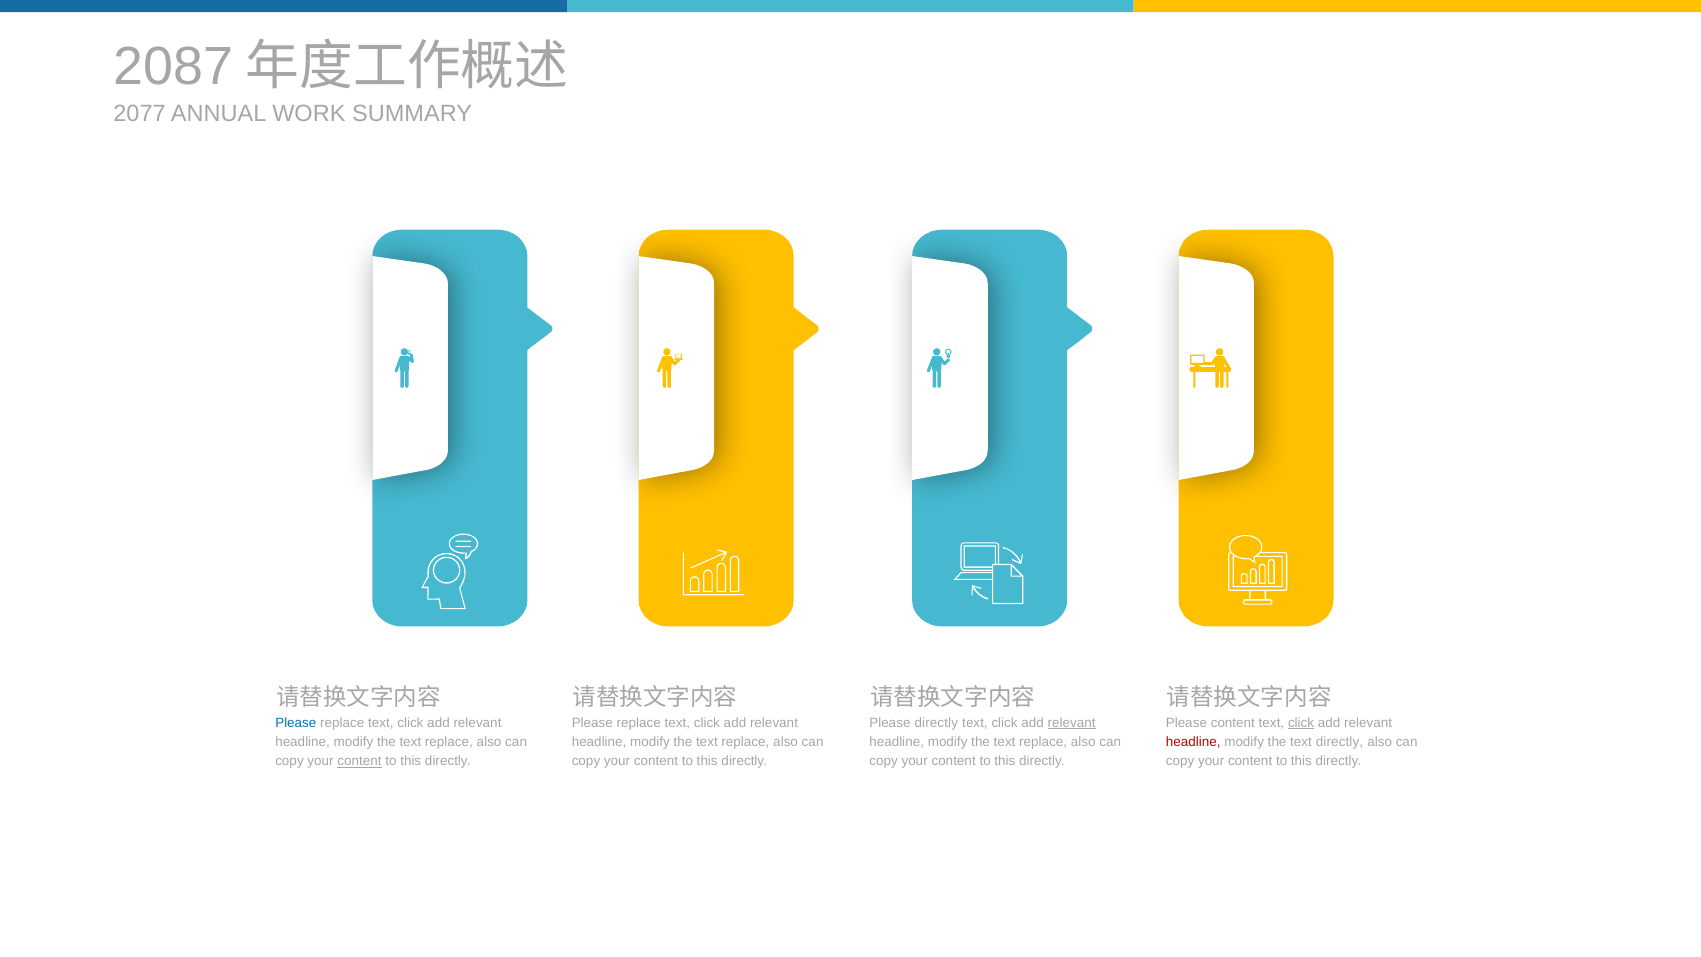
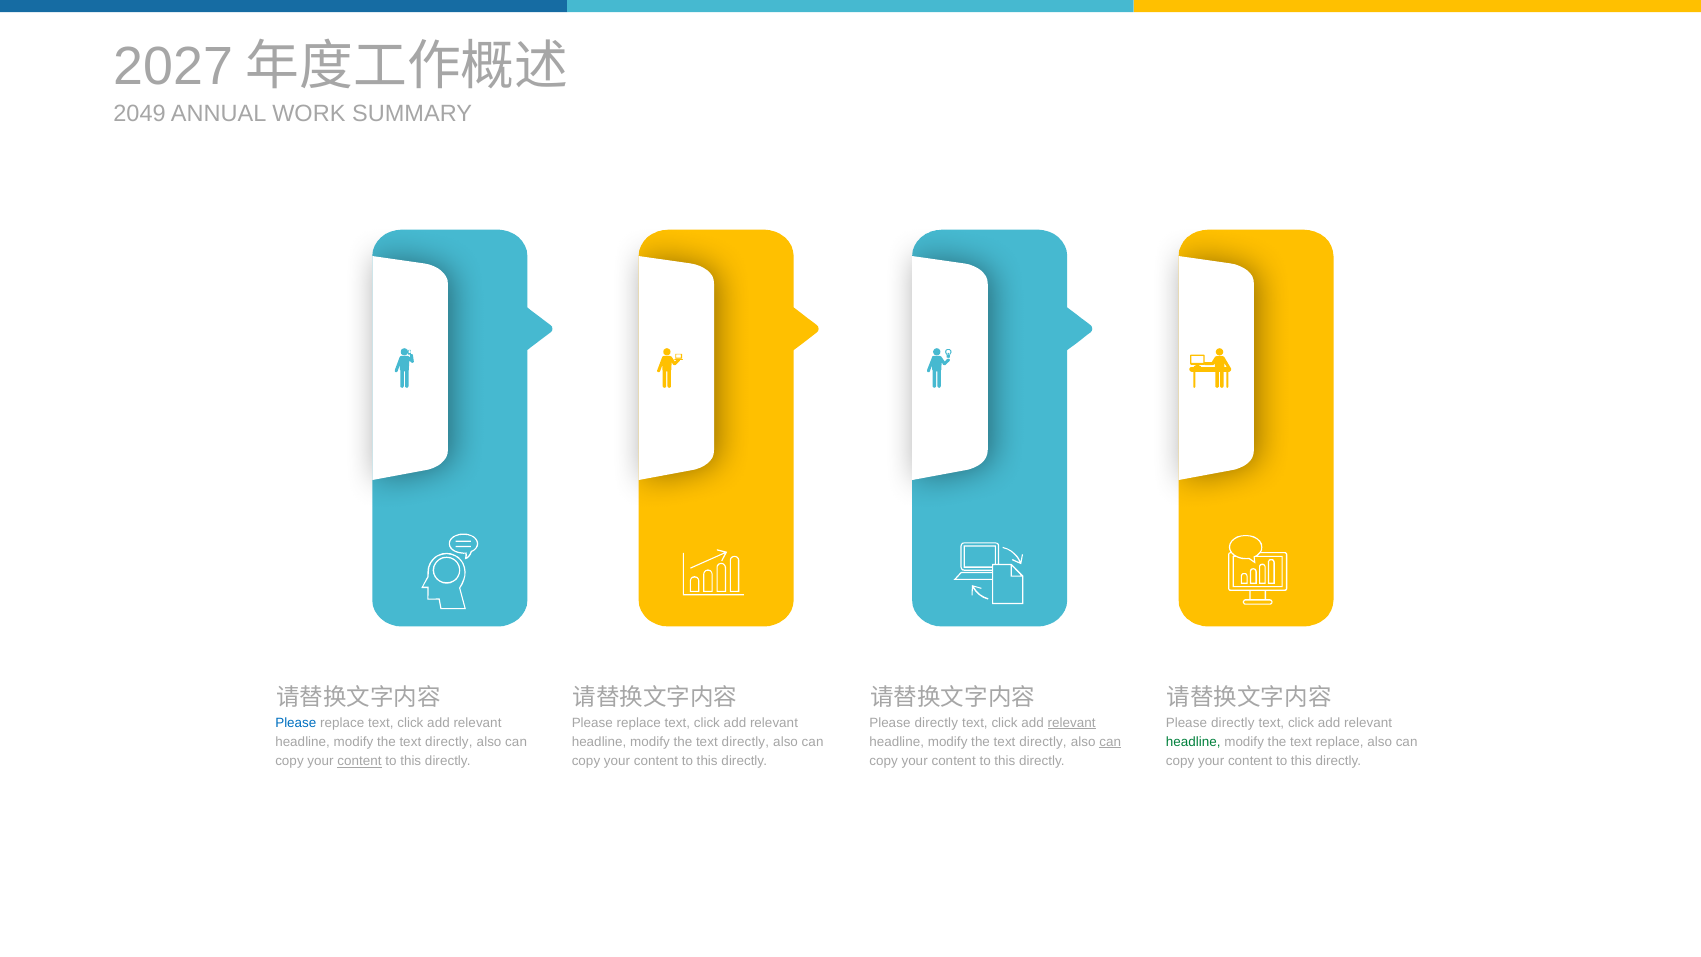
2087: 2087 -> 2027 (173, 67)
2077: 2077 -> 2049 (140, 114)
content: content -> directly (1233, 722)
click underline: present -> none (1301, 722)
replace: replace -> directly (449, 742)
replace: replace -> directly (745, 742)
replace: replace -> directly (1043, 742)
can underline: none -> present (1110, 742)
headline colour: red -> green (1193, 742)
text directly: directly -> replace (1340, 742)
